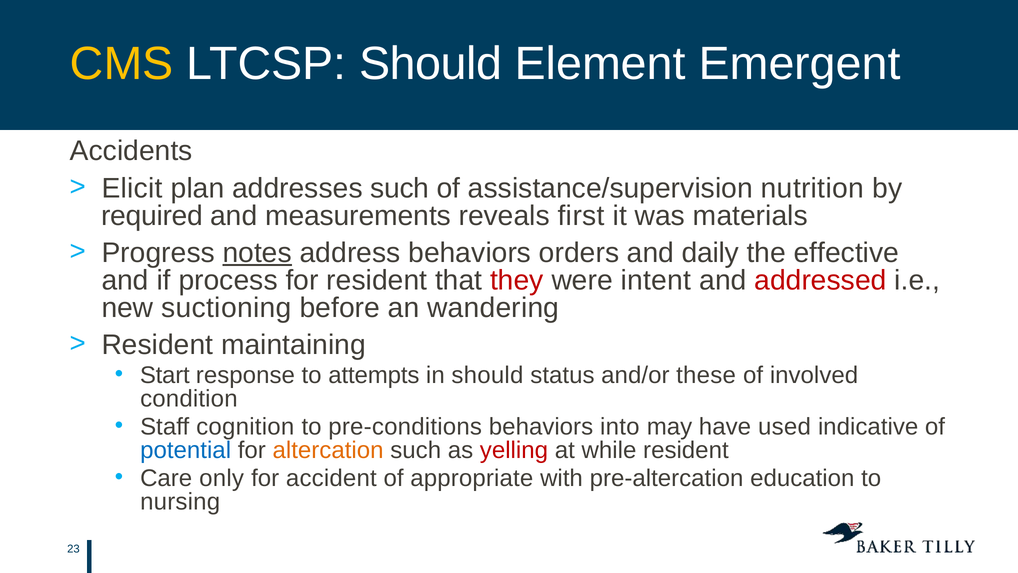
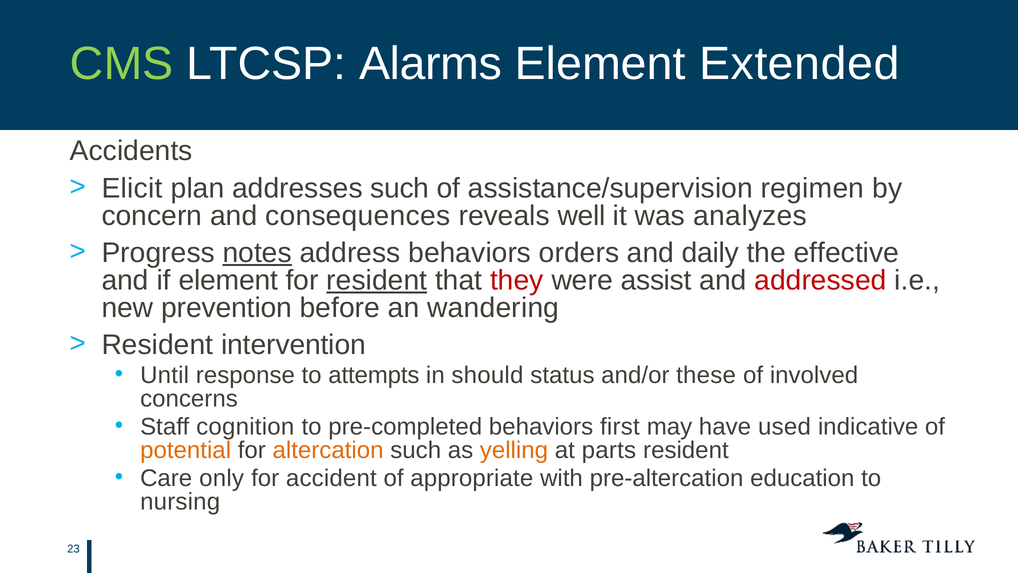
CMS colour: yellow -> light green (122, 64)
LTCSP Should: Should -> Alarms (431, 64)
Emergent: Emergent -> Extended (799, 64)
nutrition: nutrition -> regimen (812, 188)
required: required -> concern (152, 216)
measurements: measurements -> consequences (358, 216)
first: first -> well (581, 216)
materials: materials -> analyzes (750, 216)
if process: process -> element (228, 280)
resident underline: none -> present (377, 280)
intent: intent -> assist (656, 280)
suctioning: suctioning -> prevention (227, 308)
maintaining: maintaining -> intervention (294, 345)
Start: Start -> Until (165, 375)
condition: condition -> concerns (189, 398)
pre-conditions: pre-conditions -> pre-completed (405, 426)
into: into -> first (620, 426)
potential colour: blue -> orange (186, 450)
yelling colour: red -> orange (514, 450)
while: while -> parts (609, 450)
